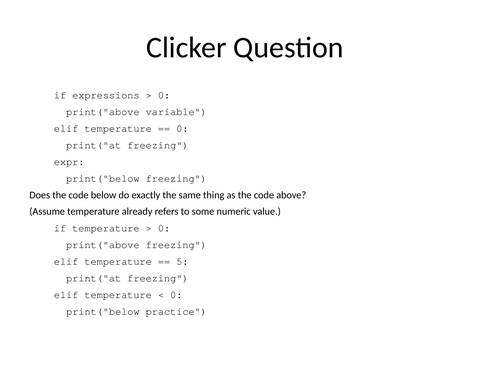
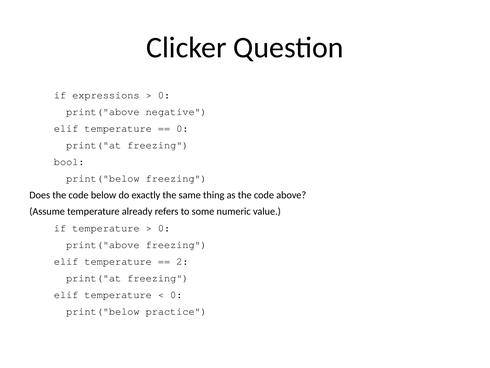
variable: variable -> negative (176, 112)
expr: expr -> bool (69, 161)
5: 5 -> 2 (182, 261)
